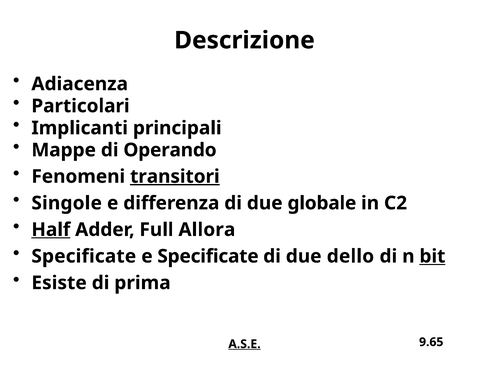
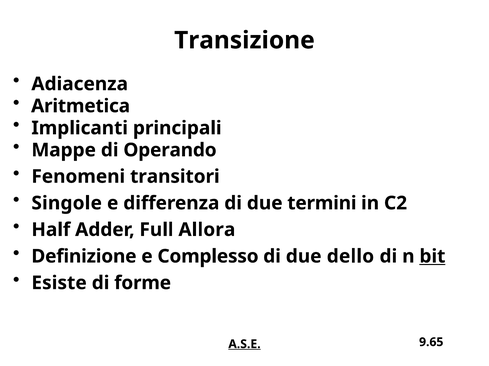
Descrizione: Descrizione -> Transizione (244, 40)
Particolari: Particolari -> Aritmetica (81, 106)
transitori underline: present -> none (175, 177)
globale: globale -> termini (322, 204)
Half underline: present -> none (51, 230)
Specificate: Specificate -> Definizione (84, 257)
e Specificate: Specificate -> Complesso (208, 257)
prima: prima -> forme (143, 283)
